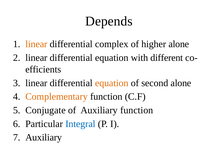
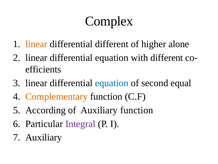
Depends: Depends -> Complex (109, 21)
differential complex: complex -> different (112, 44)
equation colour: orange -> blue (112, 83)
second alone: alone -> equal (181, 83)
Conjugate: Conjugate -> According (46, 110)
Integral colour: blue -> purple (80, 123)
